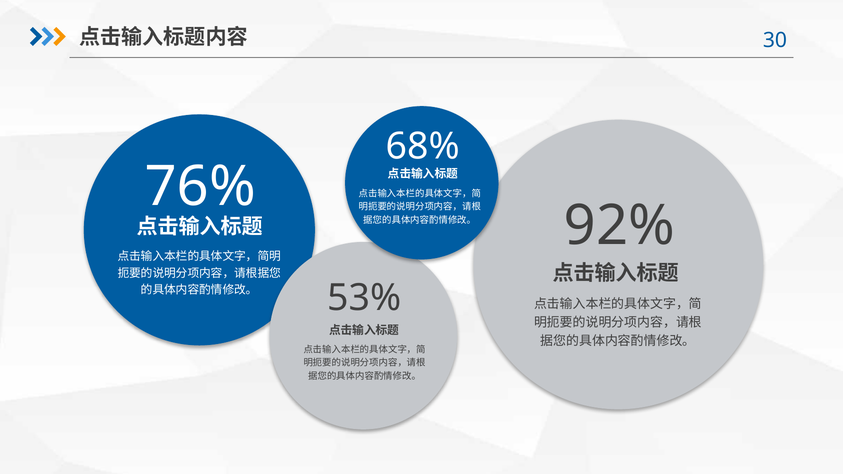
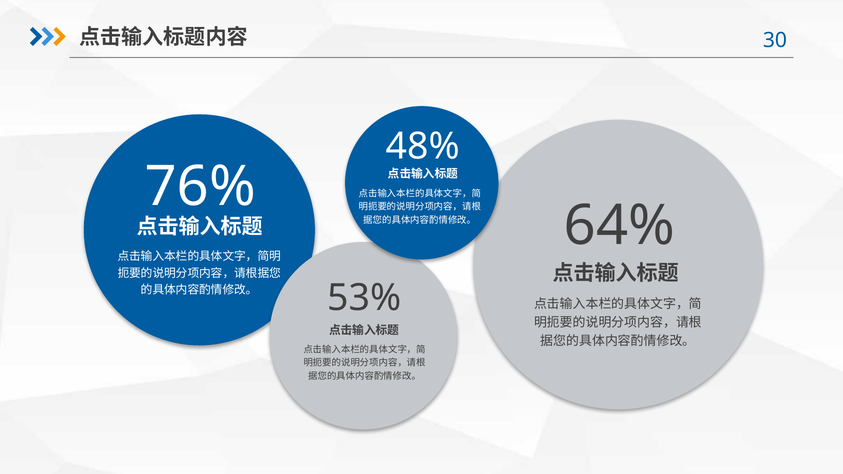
68%: 68% -> 48% (423, 146)
92%: 92% -> 64% (619, 226)
